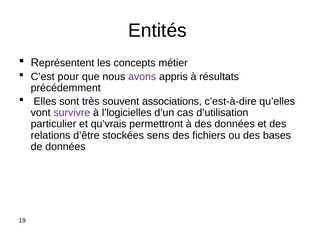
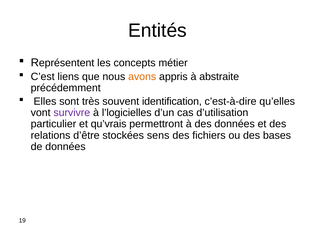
pour: pour -> liens (68, 77)
avons colour: purple -> orange (142, 77)
résultats: résultats -> abstraite (219, 77)
associations: associations -> identification (172, 101)
